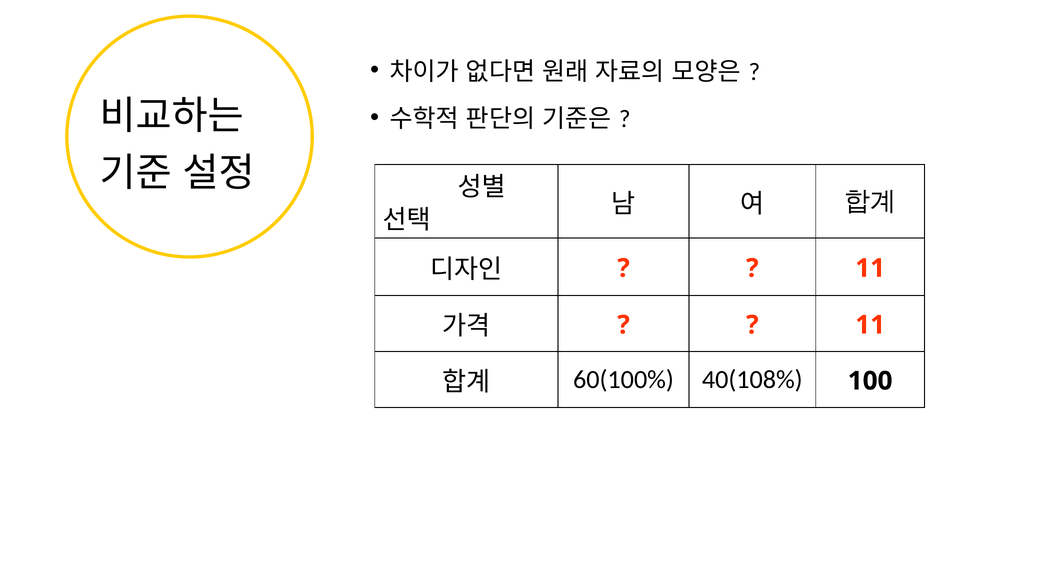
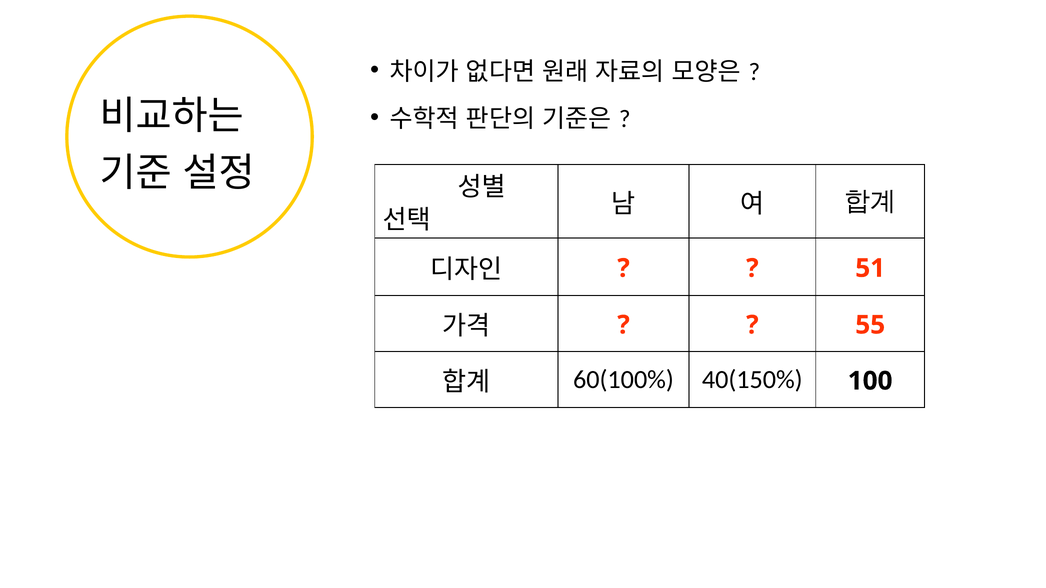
11: 11 -> 51 (870, 268)
11: 11 -> 55 (870, 325)
40(108%: 40(108% -> 40(150% (752, 380)
